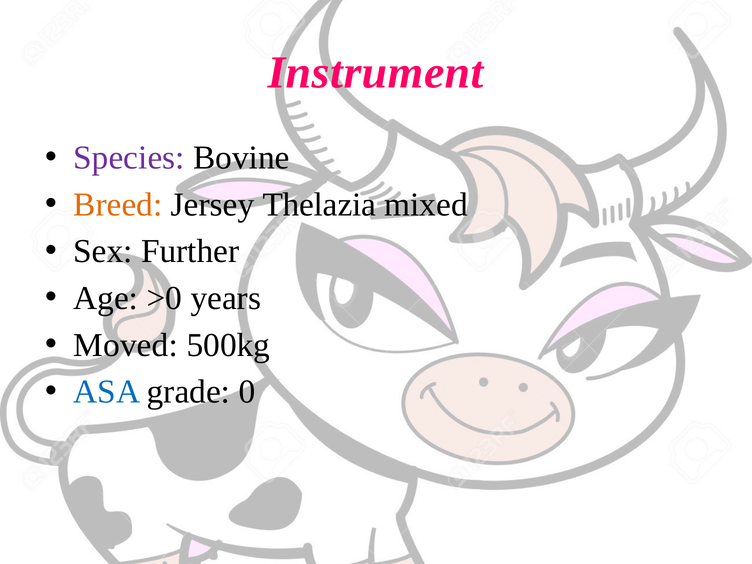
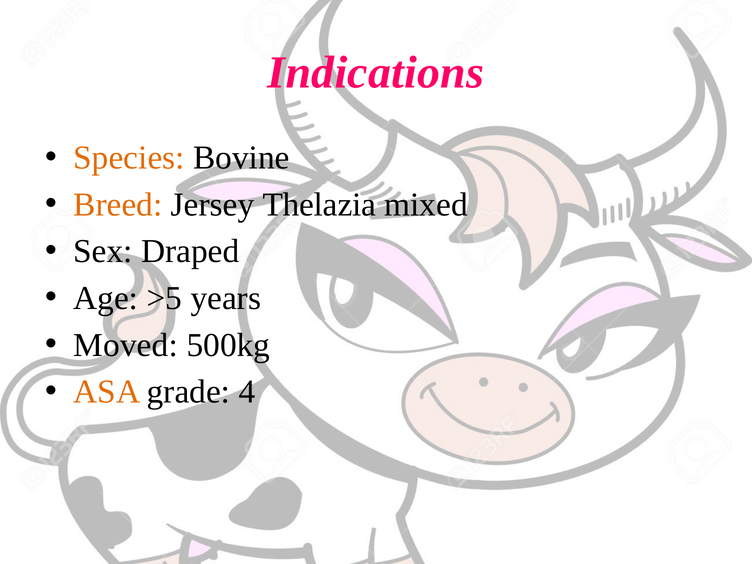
Instrument: Instrument -> Indications (376, 73)
Species colour: purple -> orange (129, 158)
Further: Further -> Draped (190, 251)
>0: >0 -> >5 (164, 298)
ASA colour: blue -> orange (107, 392)
0: 0 -> 4 (247, 392)
